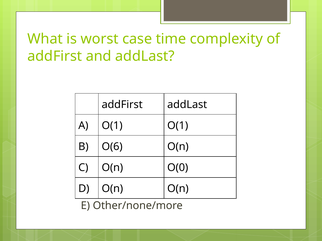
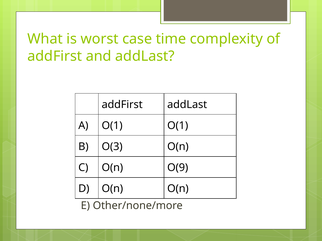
O(6: O(6 -> O(3 (112, 147)
O(0: O(0 -> O(9 (178, 168)
